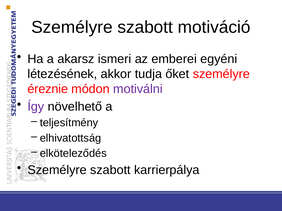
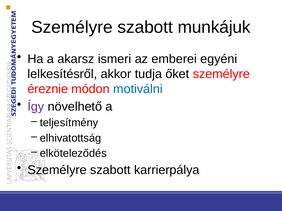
motiváció: motiváció -> munkájuk (214, 27)
létezésének: létezésének -> lelkesítésről (62, 74)
motiválni colour: purple -> blue (138, 89)
